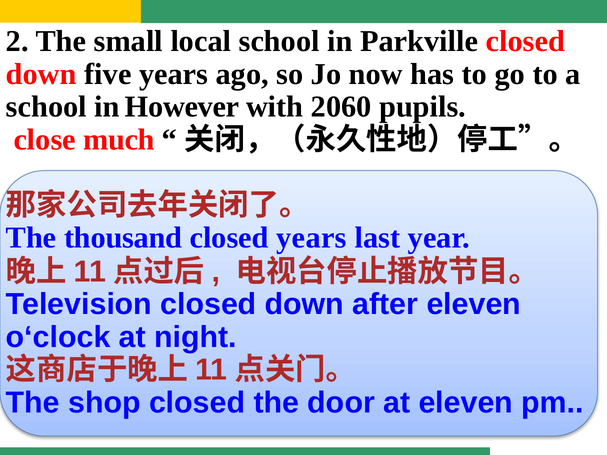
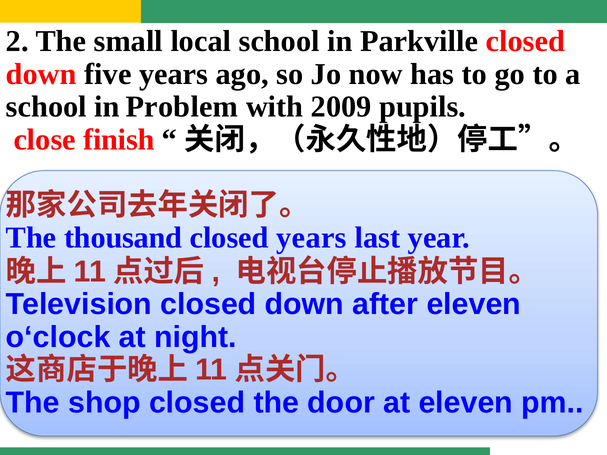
However: However -> Problem (182, 107)
2060: 2060 -> 2009 (341, 107)
much: much -> finish (119, 140)
